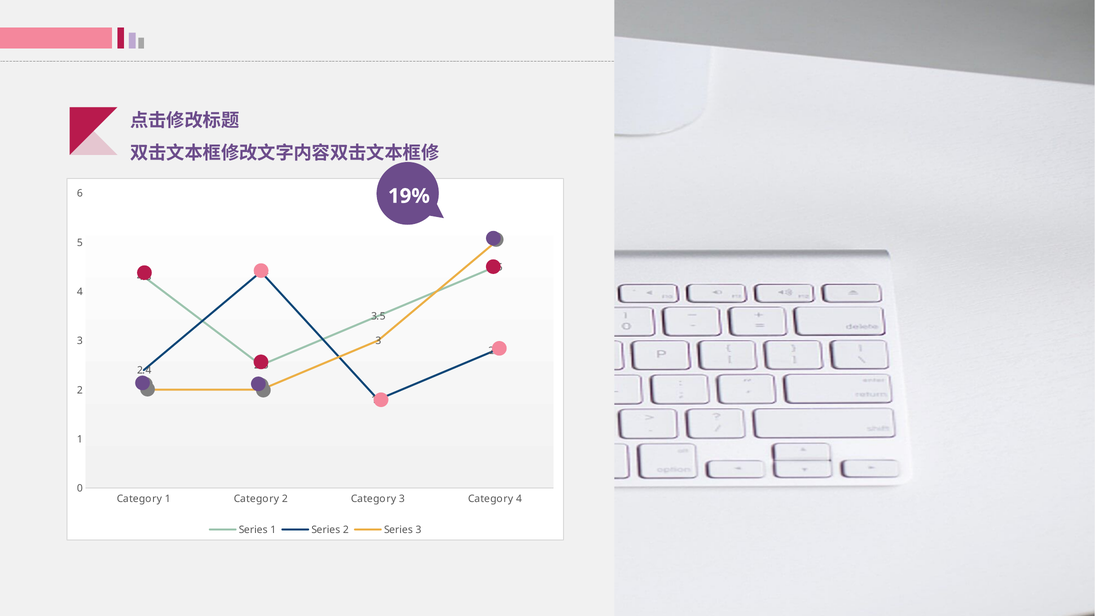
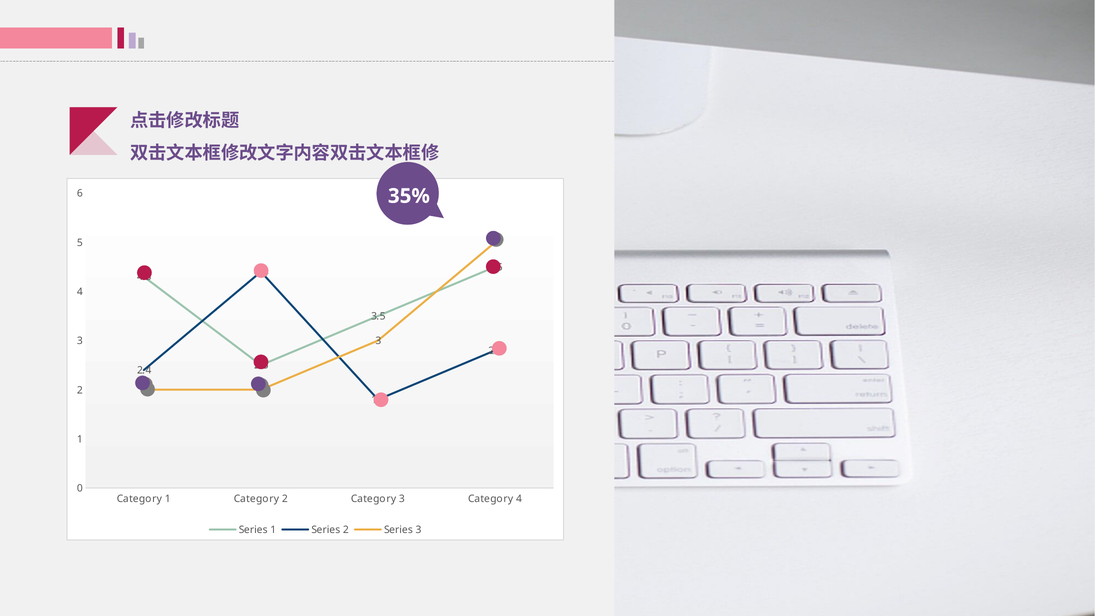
19%: 19% -> 35% (409, 196)
